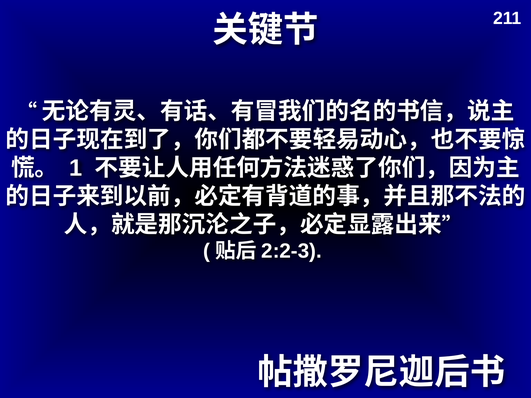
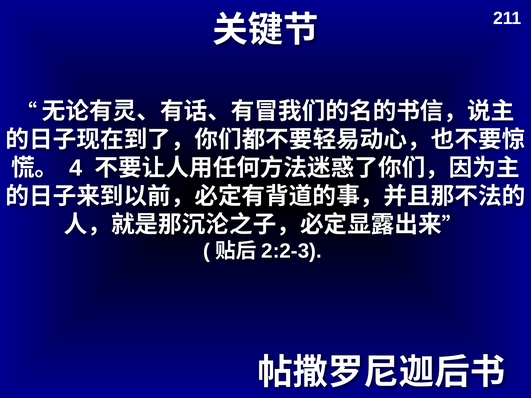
1: 1 -> 4 (76, 168)
